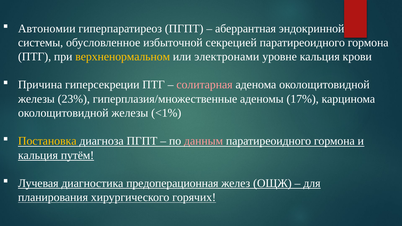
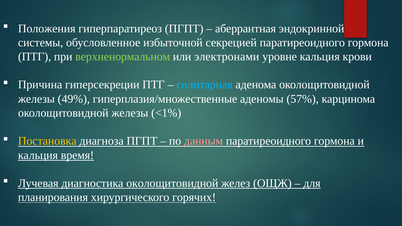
Автономии: Автономии -> Положения (47, 29)
верхненормальном colour: yellow -> light green (123, 57)
солитарная colour: pink -> light blue (205, 85)
23%: 23% -> 49% (74, 99)
17%: 17% -> 57% (303, 99)
путём: путём -> время (77, 155)
диагностика предоперационная: предоперационная -> околощитовидной (172, 183)
